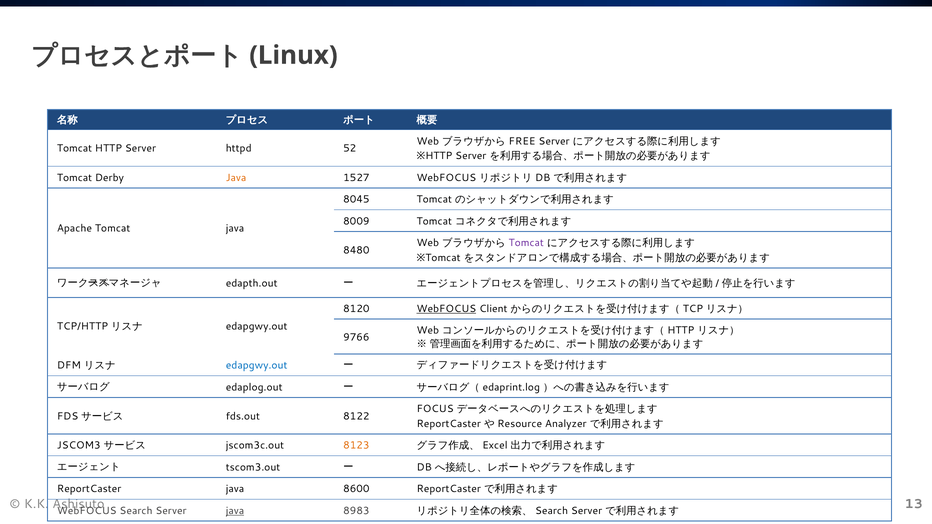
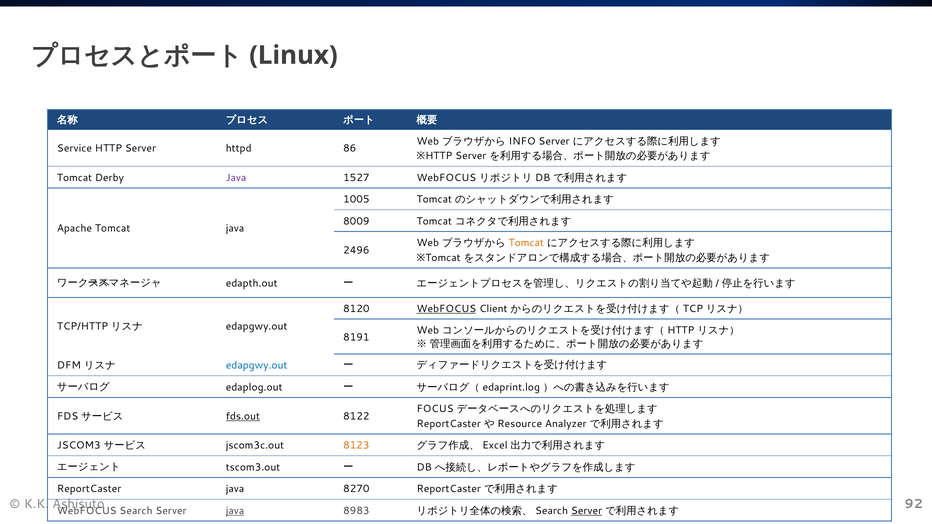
FREE: FREE -> INFO (522, 141)
Tomcat: Tomcat -> Service (74, 149)
52: 52 -> 86 (350, 149)
Java colour: orange -> purple (236, 178)
8045: 8045 -> 1005 (356, 199)
Tomcat colour: purple -> orange (526, 243)
8480: 8480 -> 2496 (356, 250)
9766: 9766 -> 8191 (356, 337)
fds.out underline: none -> present (243, 417)
8600: 8600 -> 8270 (356, 489)
13: 13 -> 92 (914, 504)
Server underline: none -> present (587, 511)
